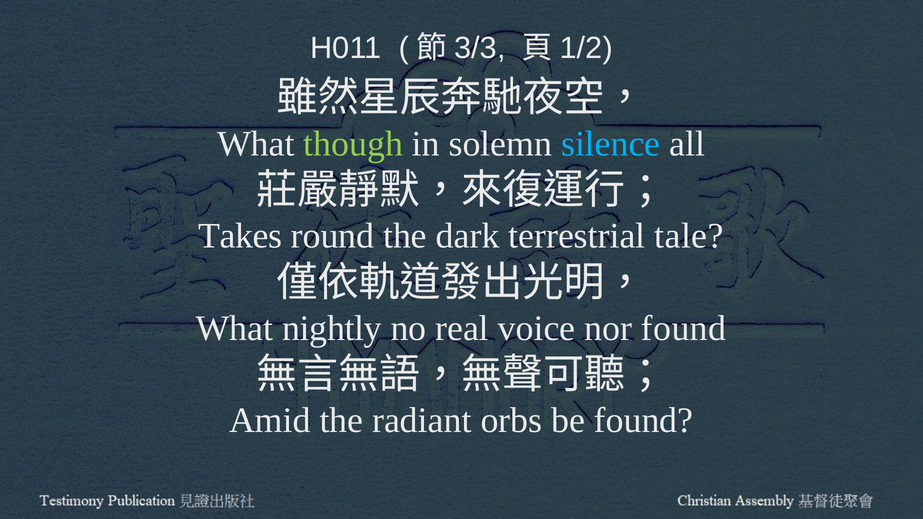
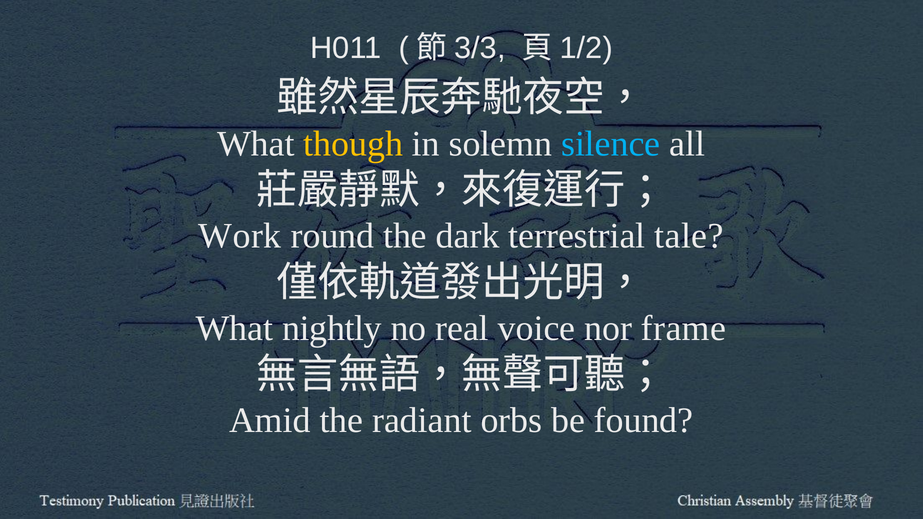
though colour: light green -> yellow (353, 144)
Takes: Takes -> Work (240, 236)
nor found: found -> frame (684, 328)
